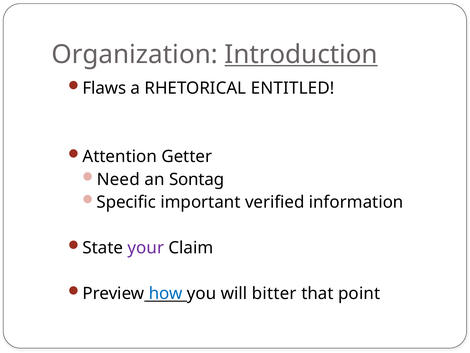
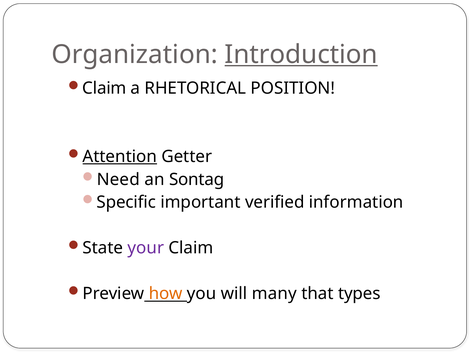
Flaws: Flaws -> Claim (104, 88)
ENTITLED: ENTITLED -> POSITION (293, 88)
Attention underline: none -> present (120, 156)
how colour: blue -> orange (166, 293)
bitter: bitter -> many (274, 293)
point: point -> types (359, 293)
